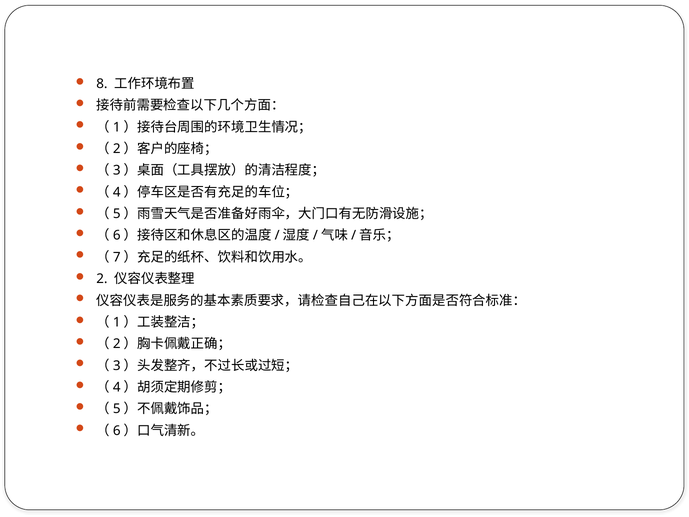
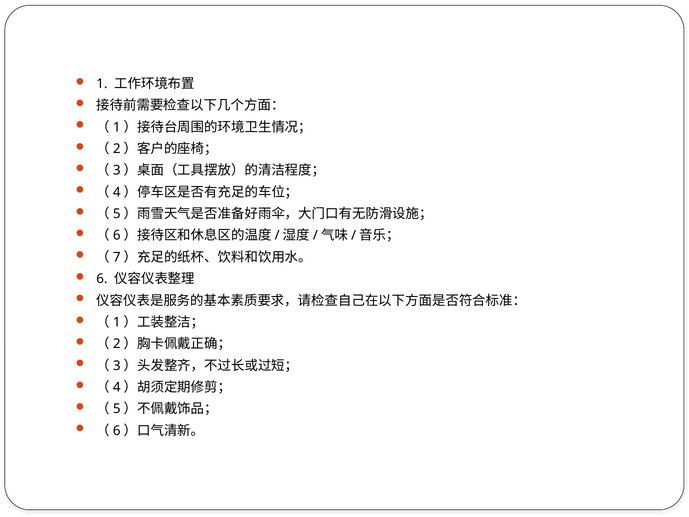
8: 8 -> 1 (102, 84)
2: 2 -> 6 (102, 279)
